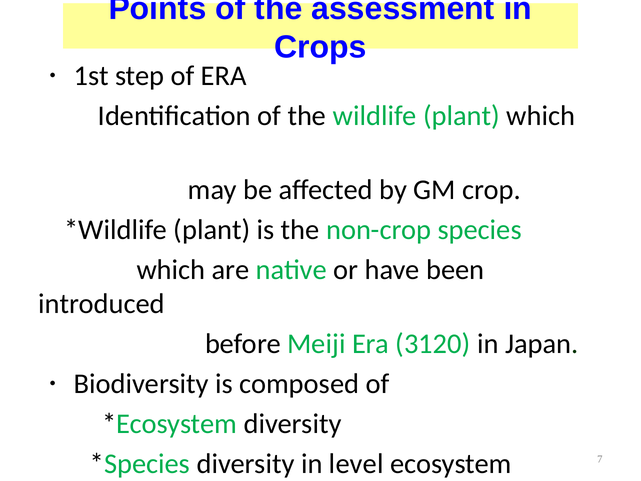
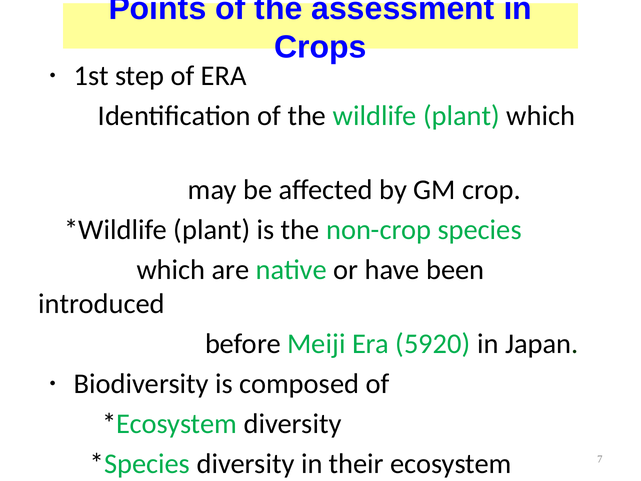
3120: 3120 -> 5920 (433, 344)
level: level -> their (356, 463)
